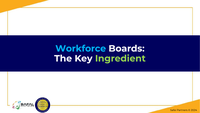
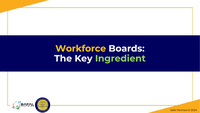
Workforce colour: light blue -> yellow (81, 48)
